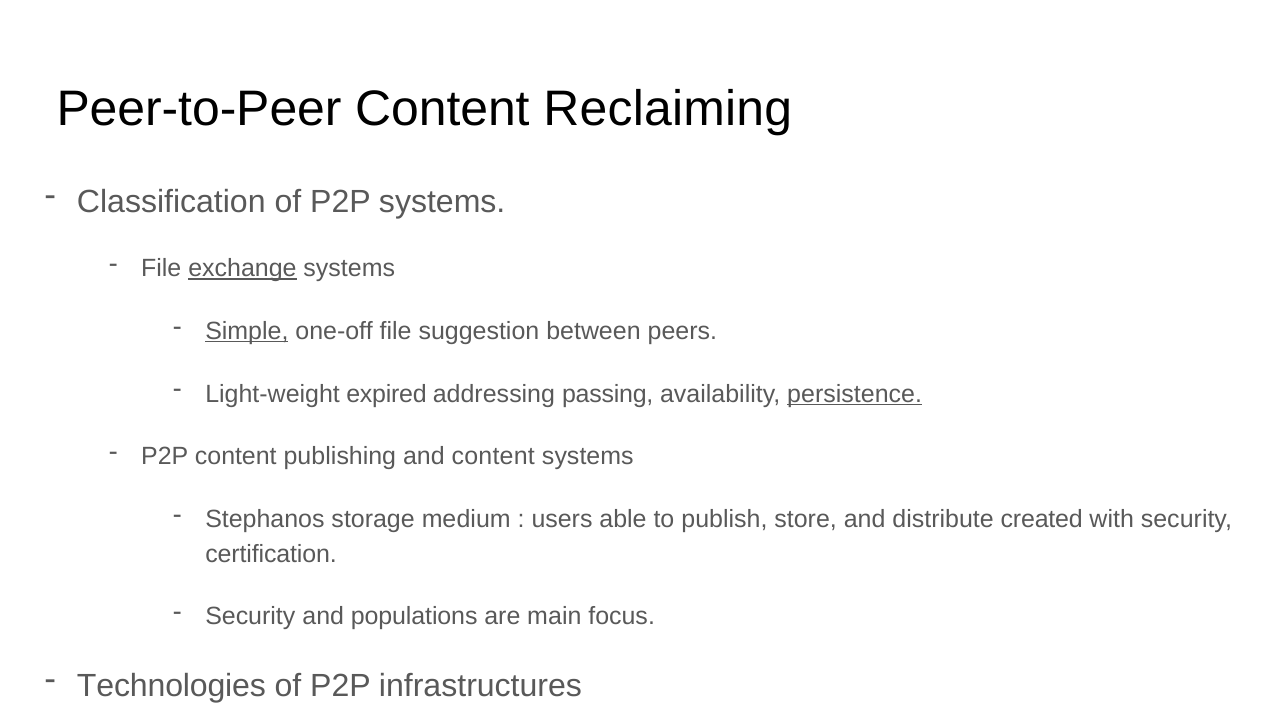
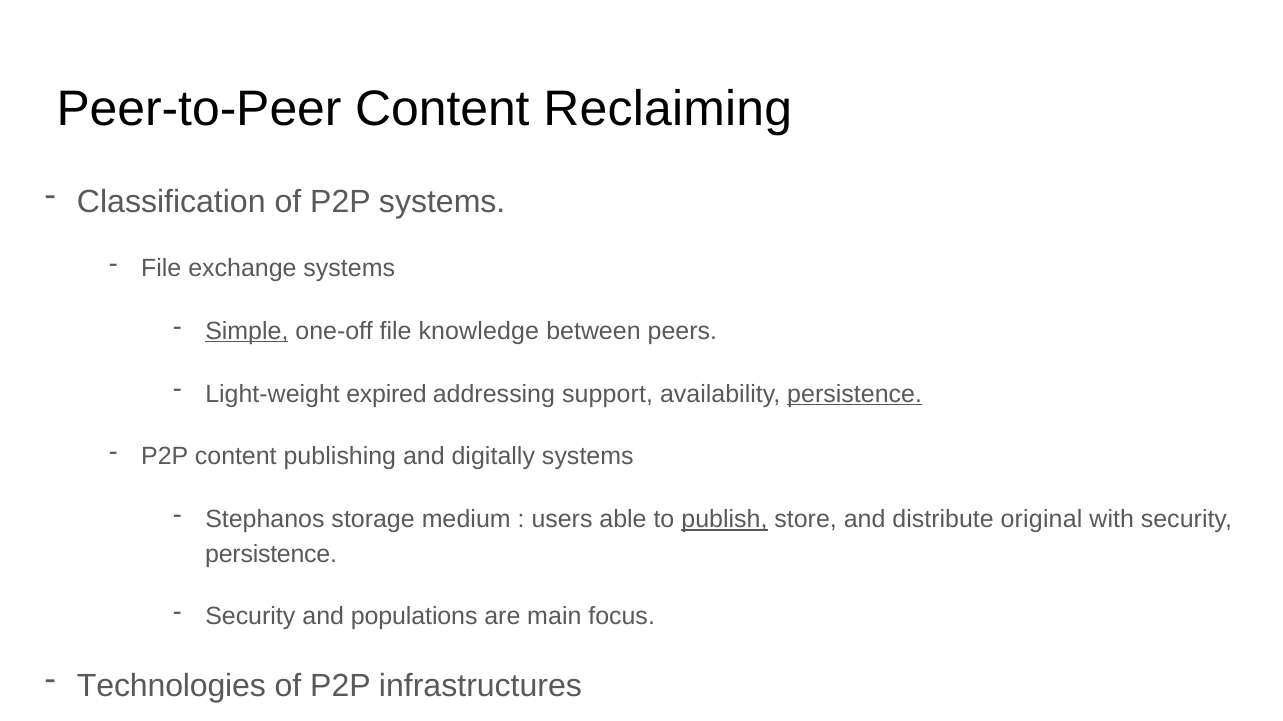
exchange underline: present -> none (242, 268)
suggestion: suggestion -> knowledge (479, 331)
passing: passing -> support (607, 394)
publishing and content: content -> digitally (493, 457)
publish underline: none -> present (724, 520)
created: created -> original (1042, 520)
certification: certification -> persistence (271, 554)
